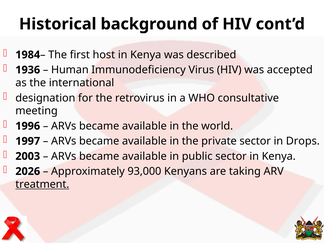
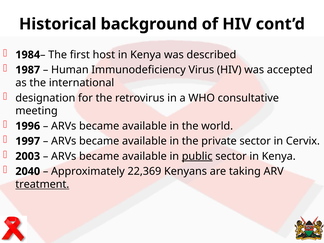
1936: 1936 -> 1987 (28, 70)
Drops: Drops -> Cervix (303, 141)
public underline: none -> present (197, 156)
2026: 2026 -> 2040 (28, 171)
93,000: 93,000 -> 22,369 (144, 171)
